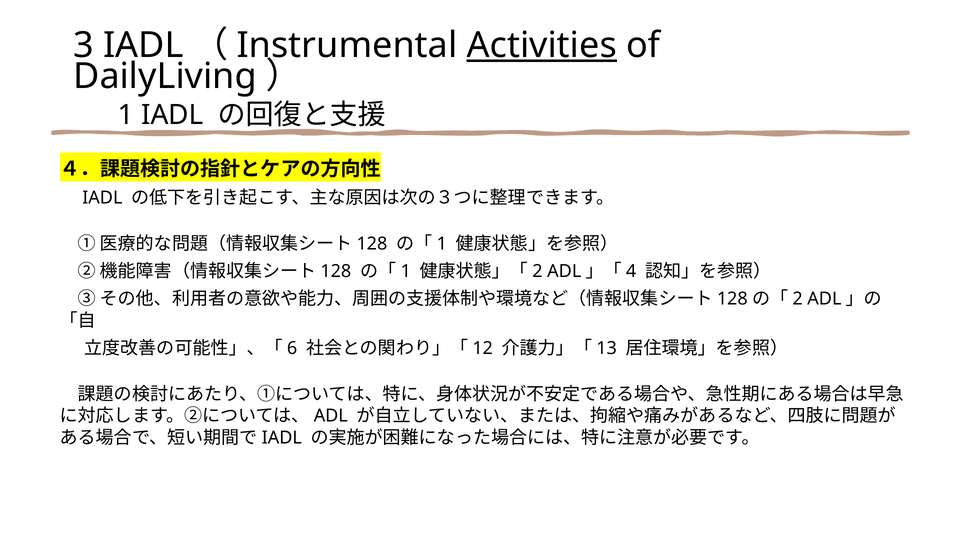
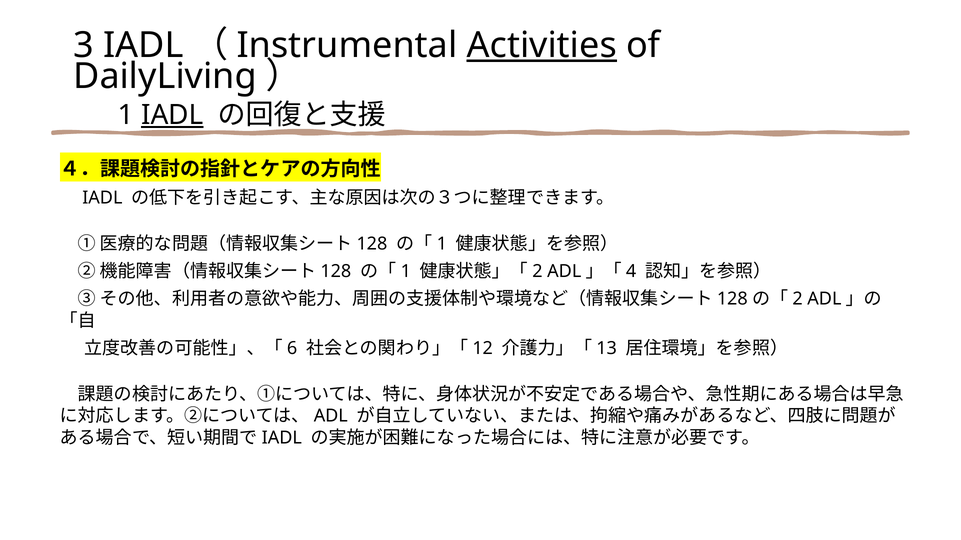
IADL underline: none -> present (172, 115)
